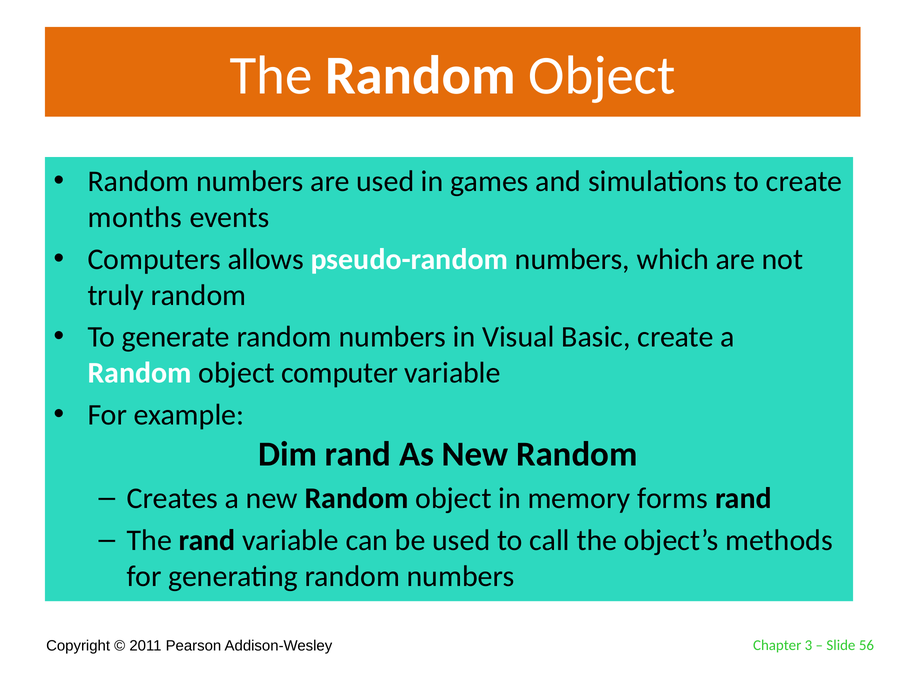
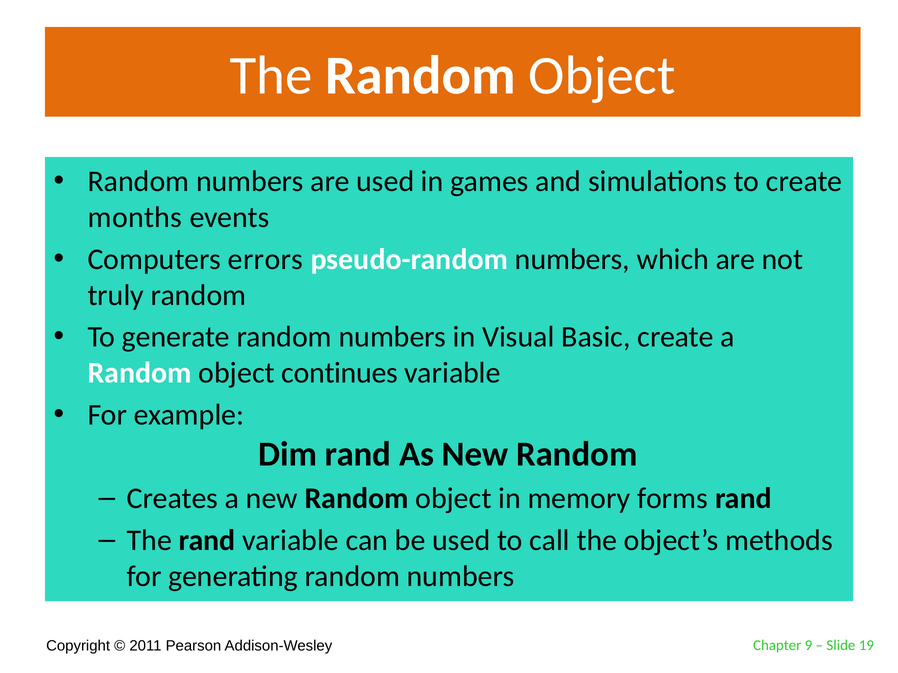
allows: allows -> errors (266, 260)
computer: computer -> continues (340, 373)
3: 3 -> 9 (808, 646)
56: 56 -> 19 (866, 646)
